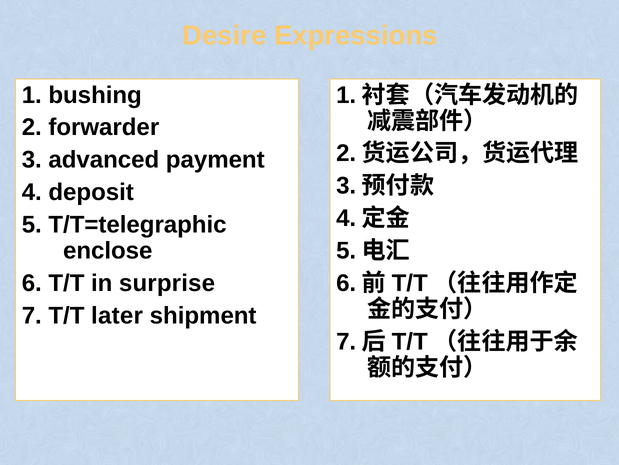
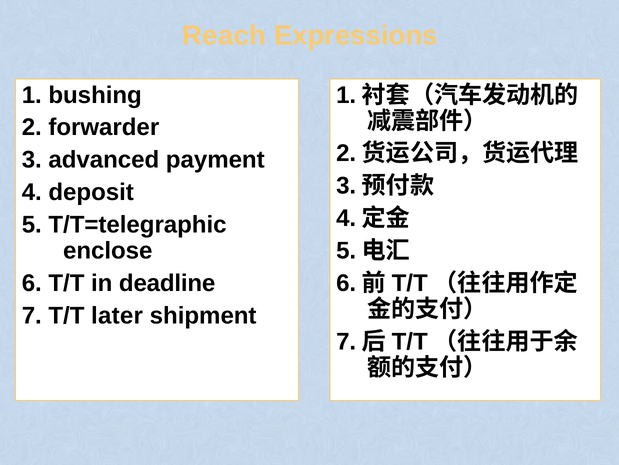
Desire: Desire -> Reach (224, 35)
surprise: surprise -> deadline (167, 283)
